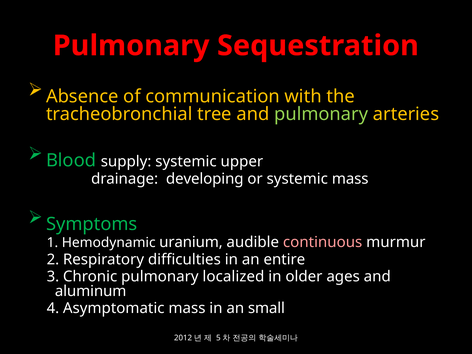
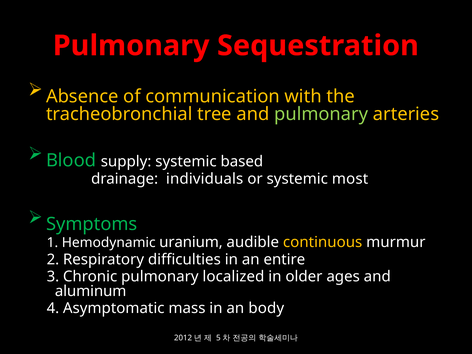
upper: upper -> based (242, 162)
developing: developing -> individuals (205, 179)
systemic mass: mass -> most (350, 179)
continuous colour: pink -> yellow (323, 242)
small: small -> body (266, 308)
